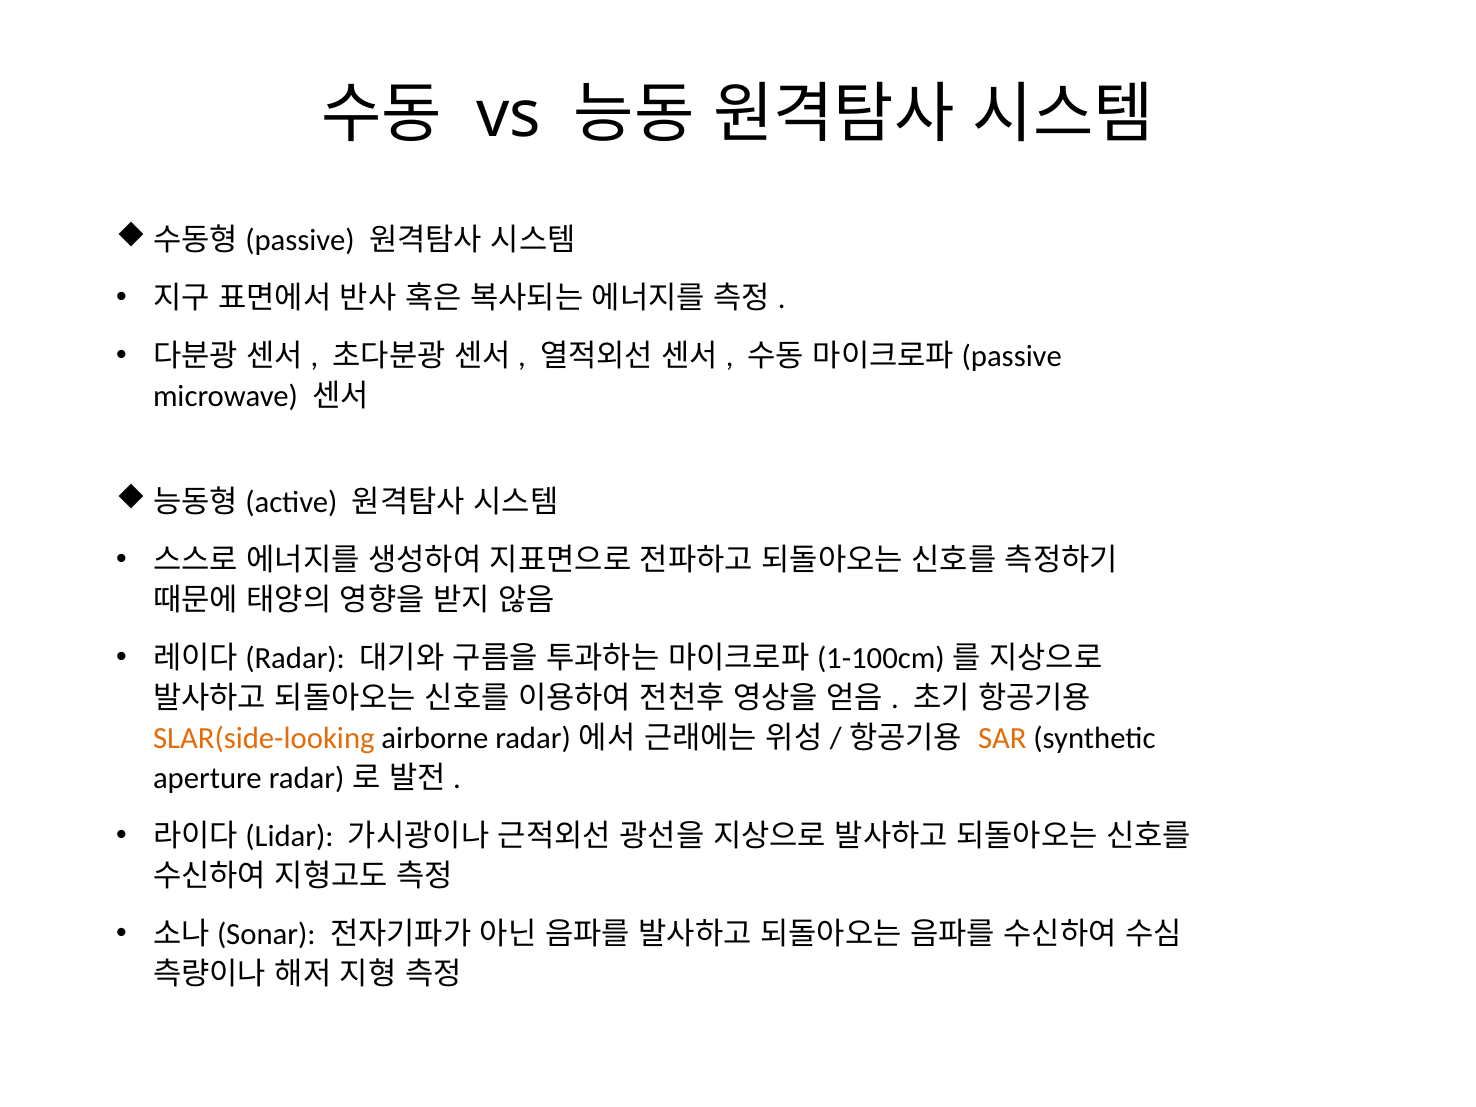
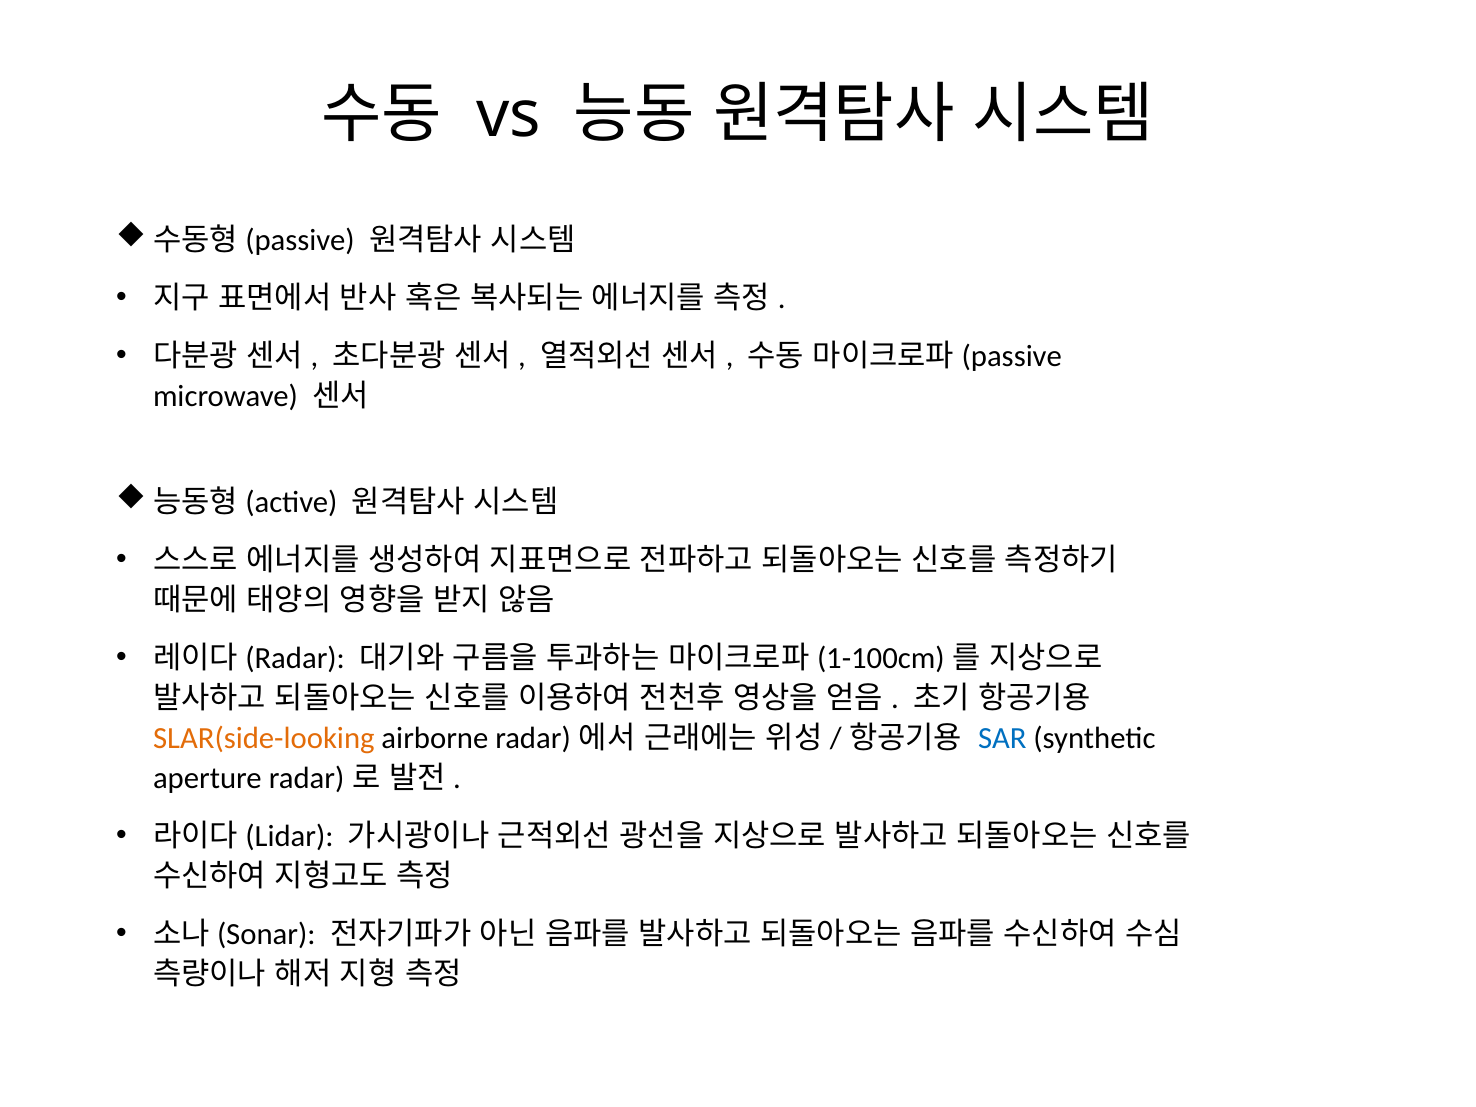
SAR colour: orange -> blue (1002, 738)
